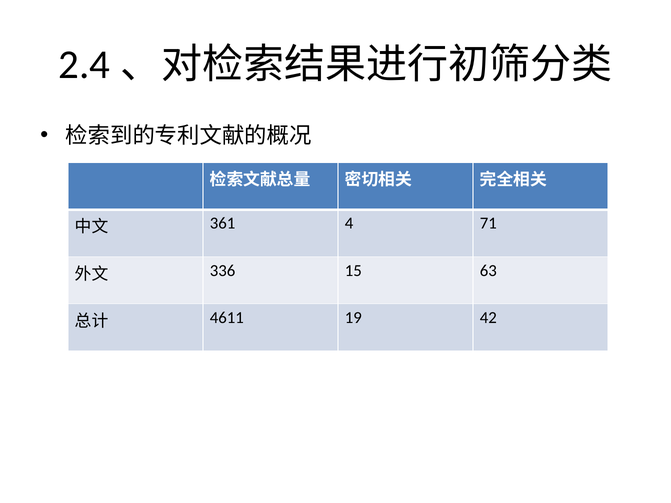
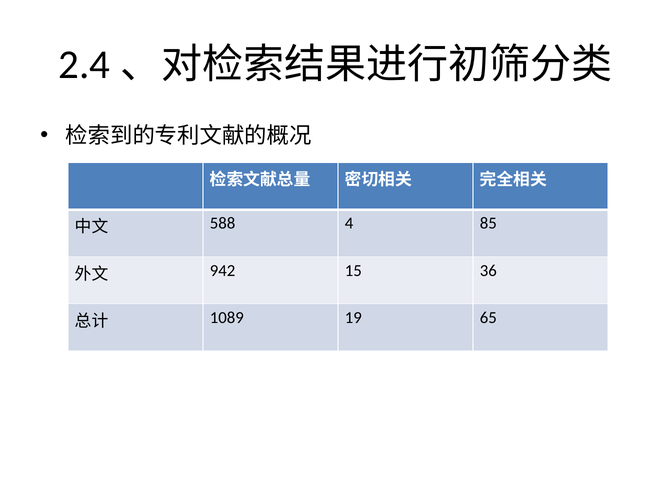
361: 361 -> 588 (223, 223)
71: 71 -> 85 (488, 223)
336: 336 -> 942 (223, 271)
63: 63 -> 36 (488, 271)
4611: 4611 -> 1089 (227, 318)
42: 42 -> 65 (488, 318)
